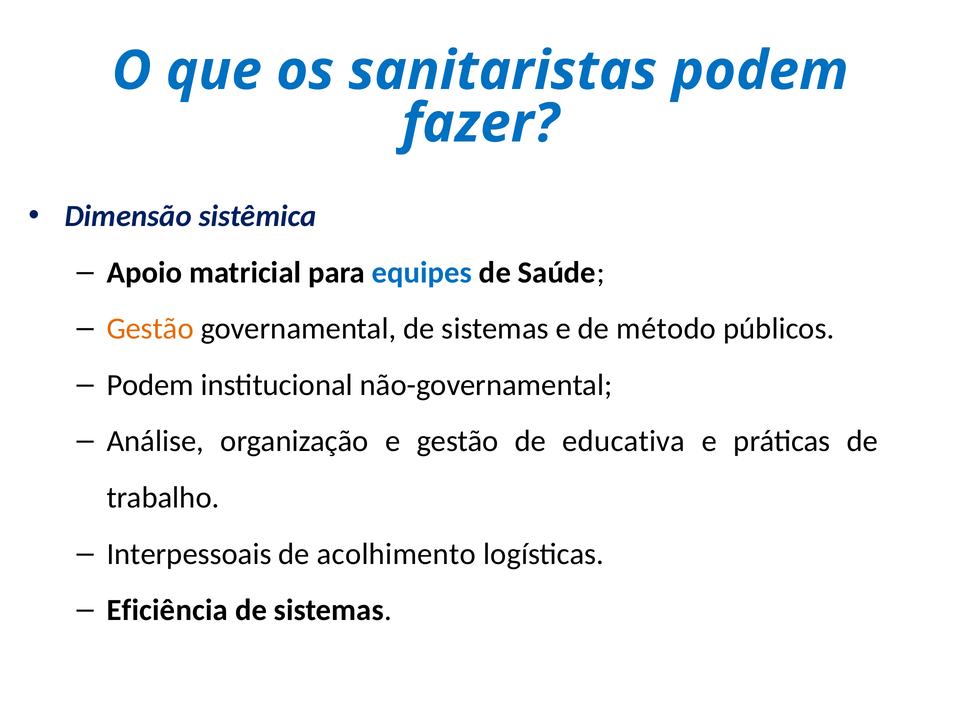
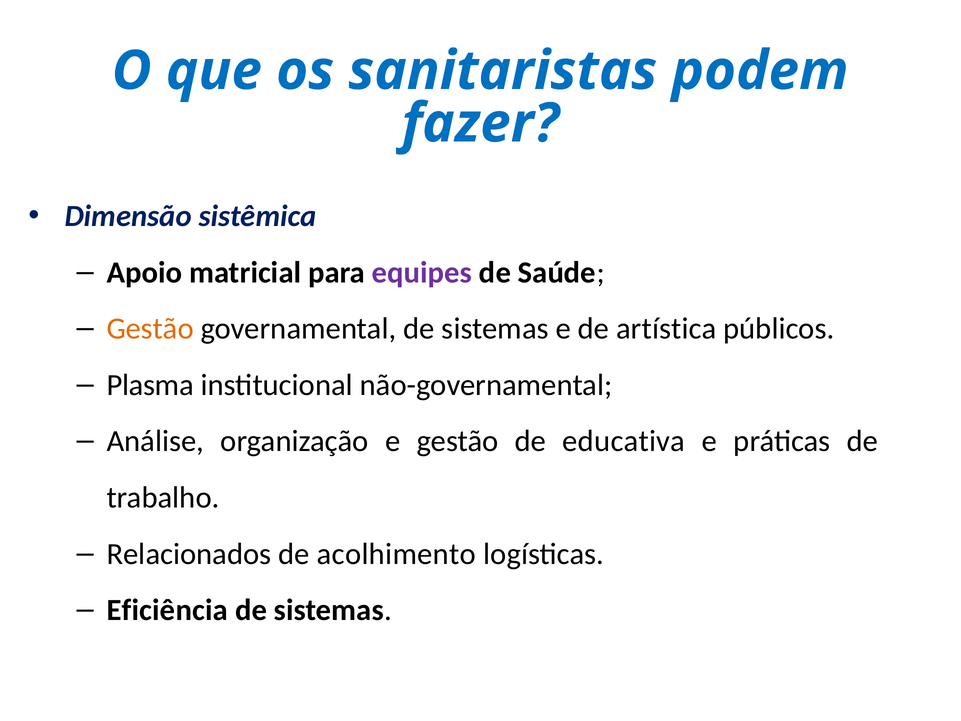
equipes colour: blue -> purple (422, 272)
método: método -> artística (666, 329)
Podem: Podem -> Plasma (150, 385)
Interpessoais: Interpessoais -> Relacionados (189, 554)
